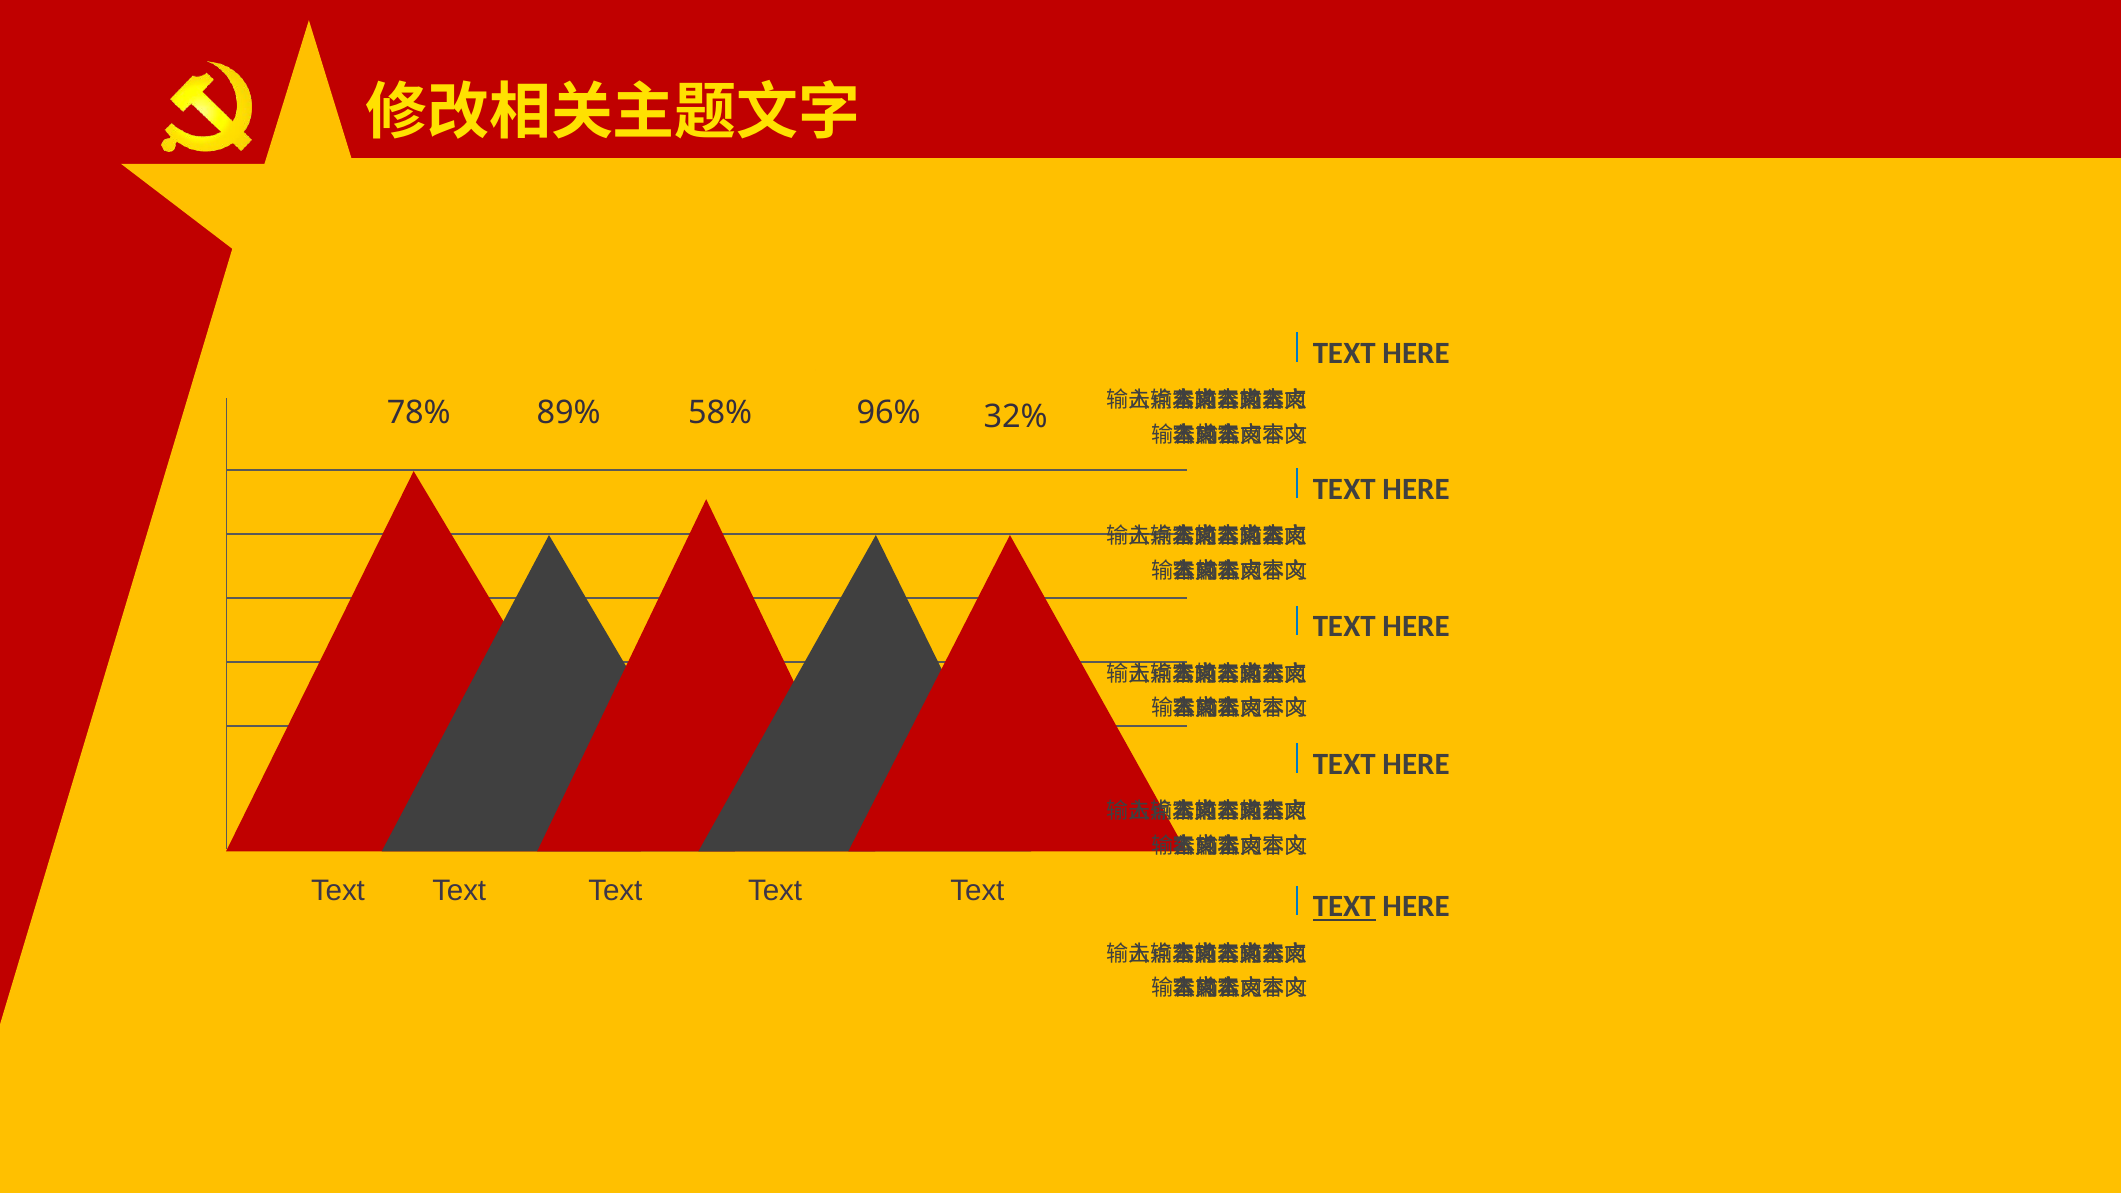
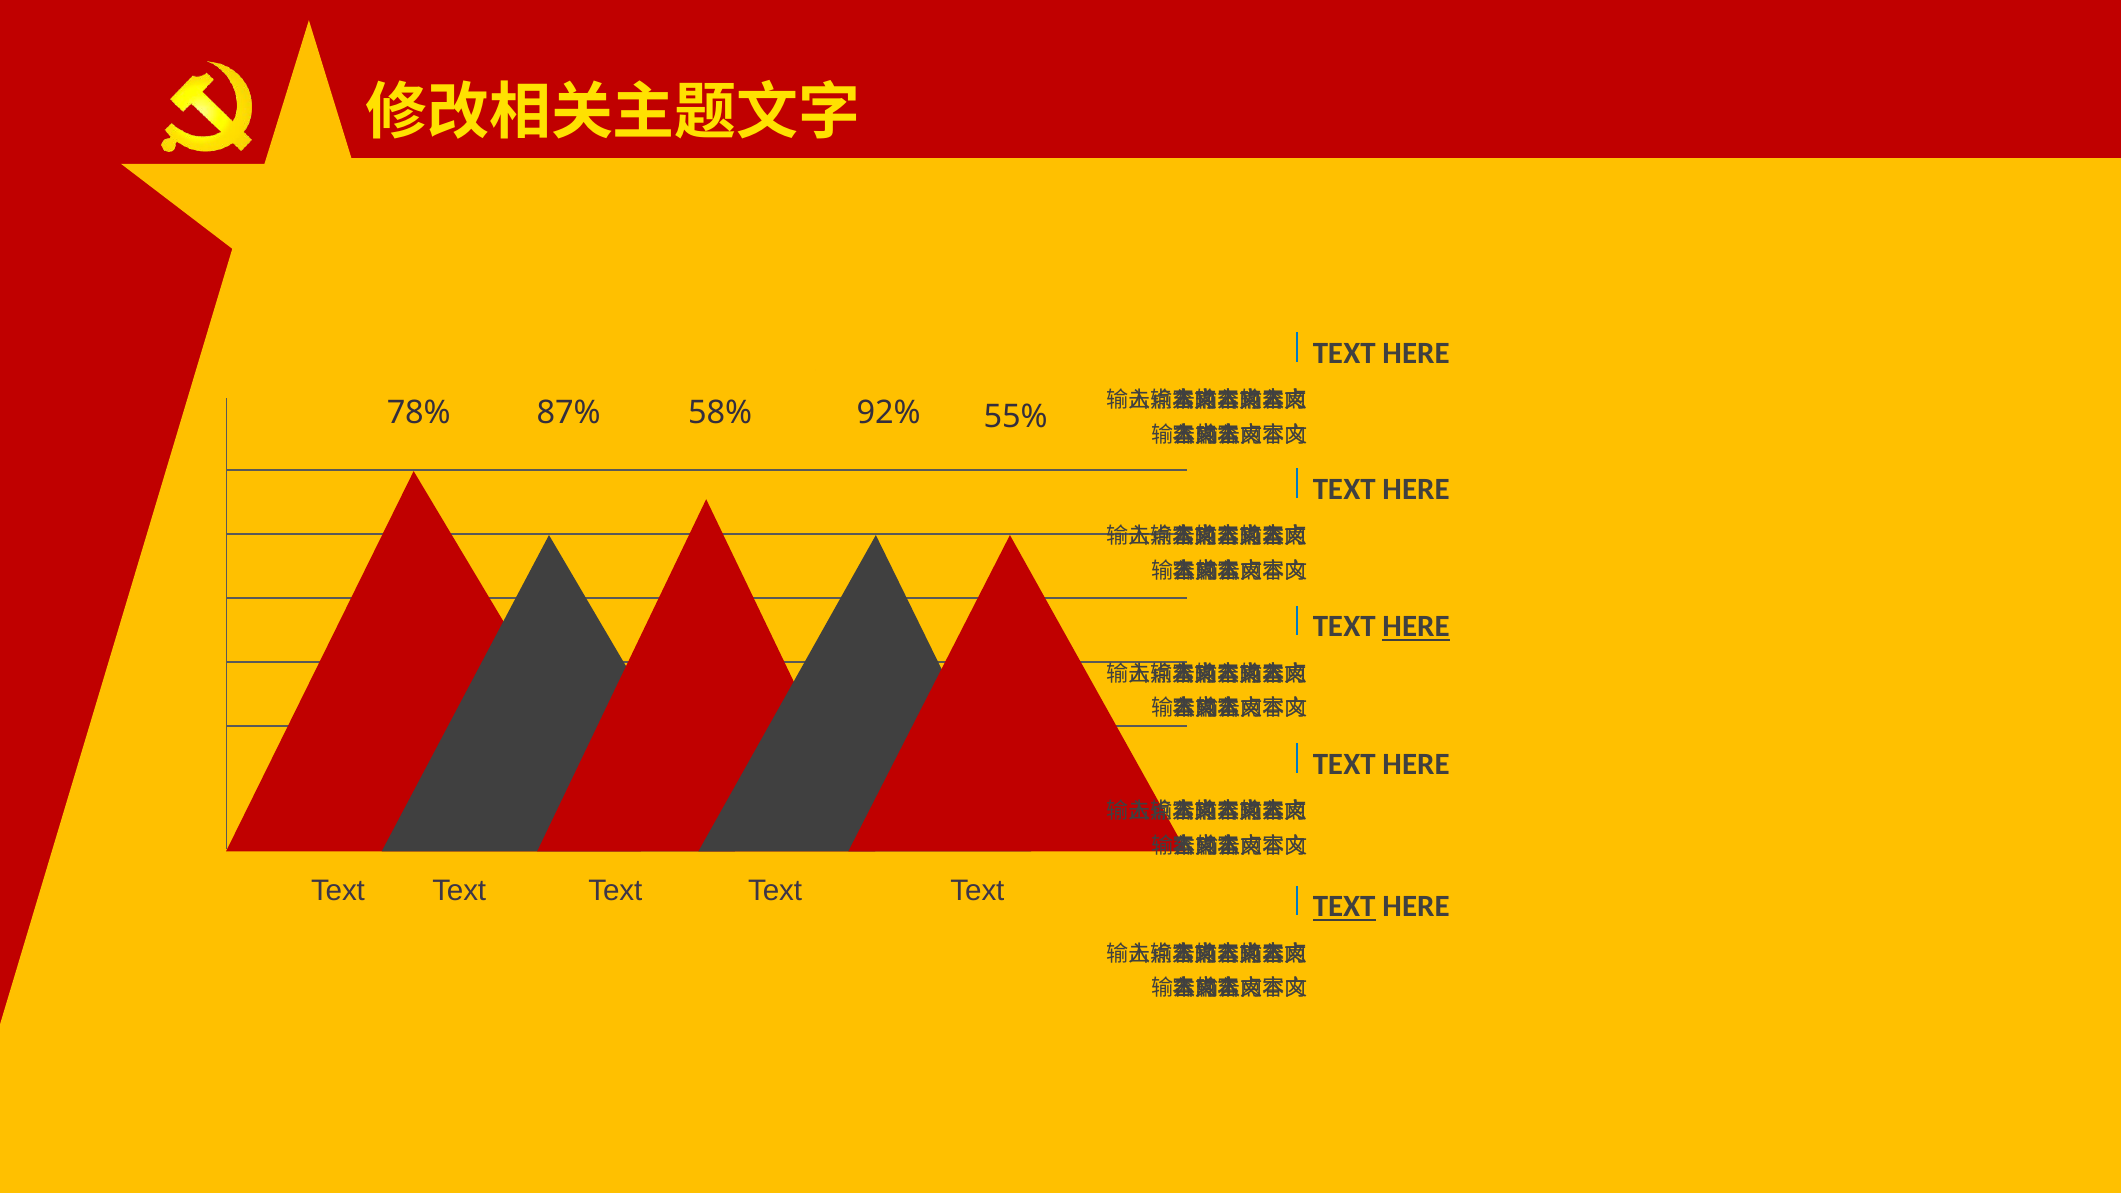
32%: 32% -> 55% (1016, 417)
89%: 89% -> 87% (569, 413)
96%: 96% -> 92% (889, 413)
HERE underline: none -> present (1416, 627)
